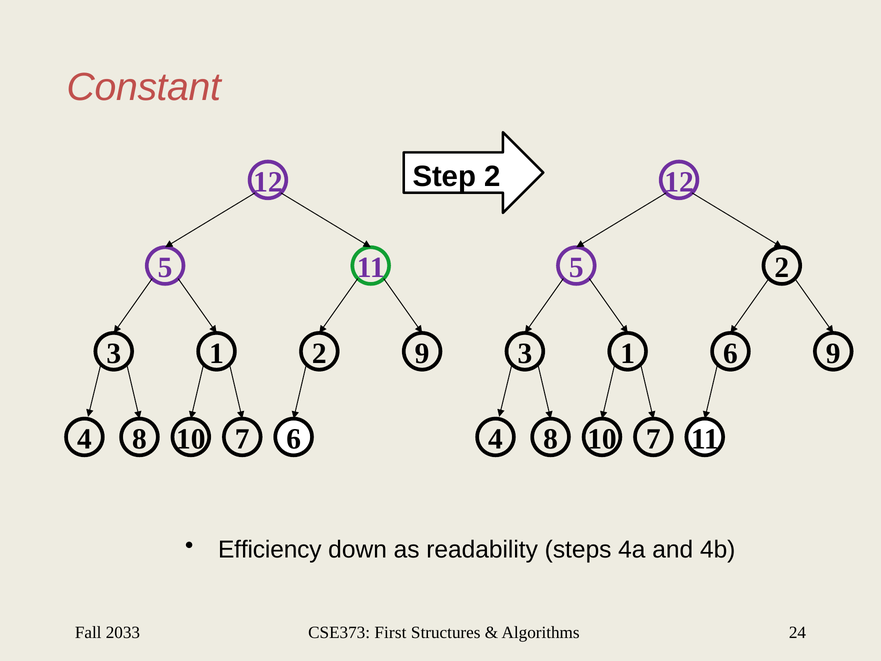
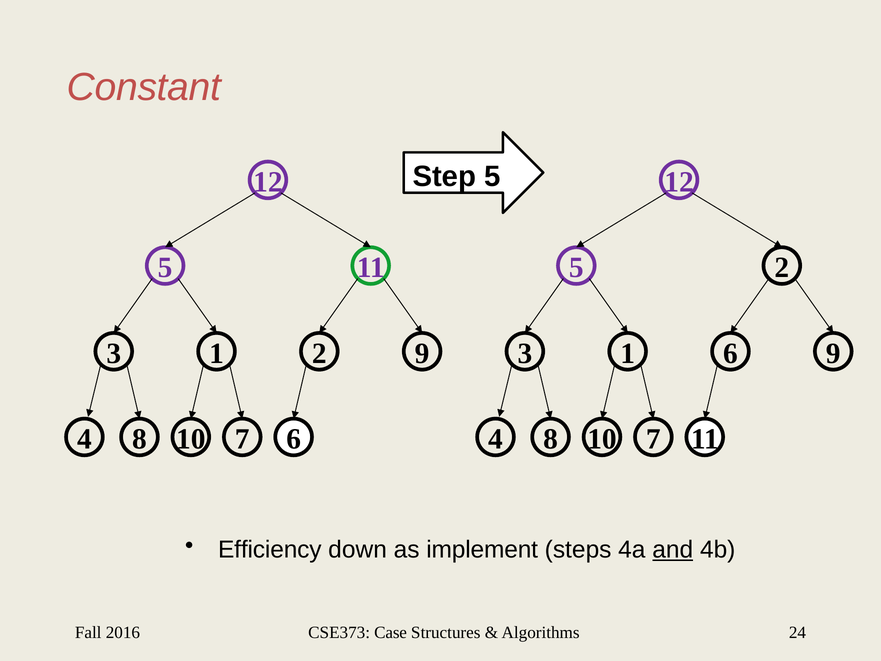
Step 2: 2 -> 5 (492, 176)
readability: readability -> implement (482, 549)
and underline: none -> present (673, 549)
2033: 2033 -> 2016 (123, 633)
First: First -> Case (391, 633)
